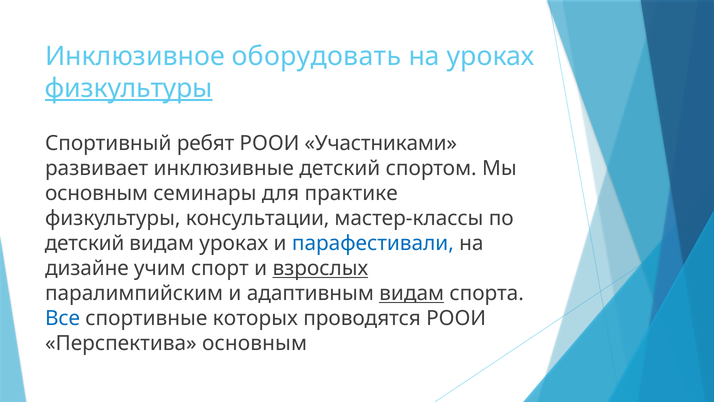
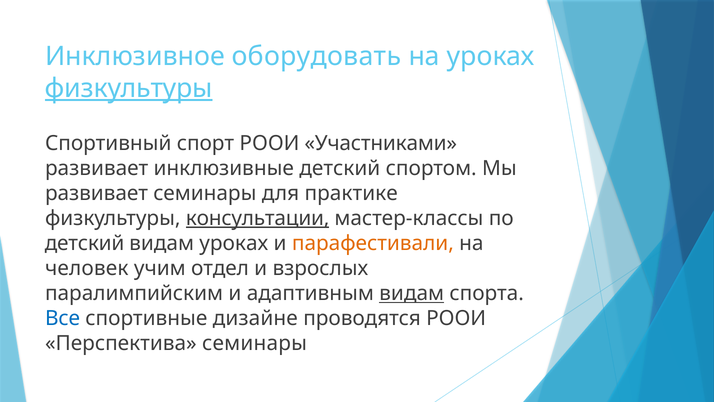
ребят: ребят -> спорт (205, 143)
основным: основным -> развивает (96, 193)
консультации underline: none -> present (258, 218)
парафестивали colour: blue -> orange (373, 243)
дизайне: дизайне -> человек (87, 268)
спорт: спорт -> отдел (220, 268)
взрослых underline: present -> none (320, 268)
которых: которых -> дизайне (255, 318)
Перспектива основным: основным -> семинары (255, 343)
